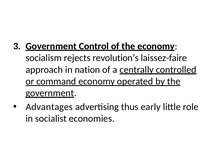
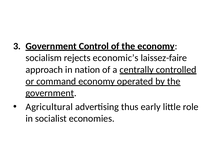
revolution’s: revolution’s -> economic’s (116, 58)
Advantages: Advantages -> Agricultural (49, 107)
